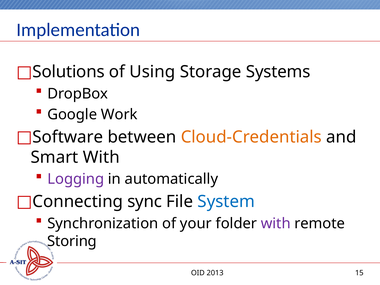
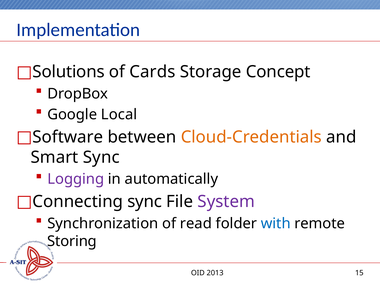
Using: Using -> Cards (152, 72)
Systems: Systems -> Concept (278, 72)
Work: Work -> Local (119, 114)
Smart With: With -> Sync (101, 157)
System colour: blue -> purple (226, 202)
your: your -> read (196, 223)
with colour: purple -> blue (276, 223)
